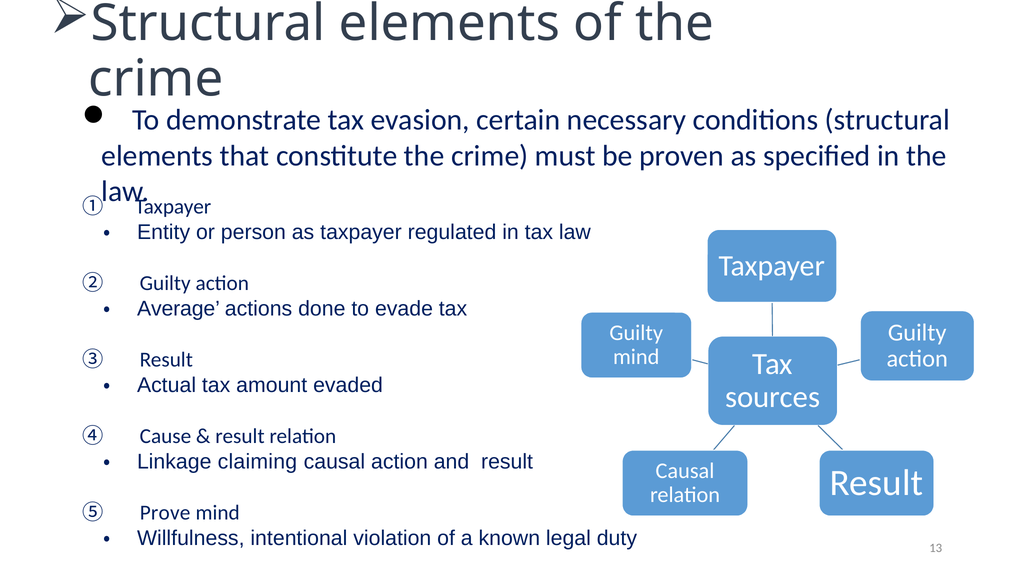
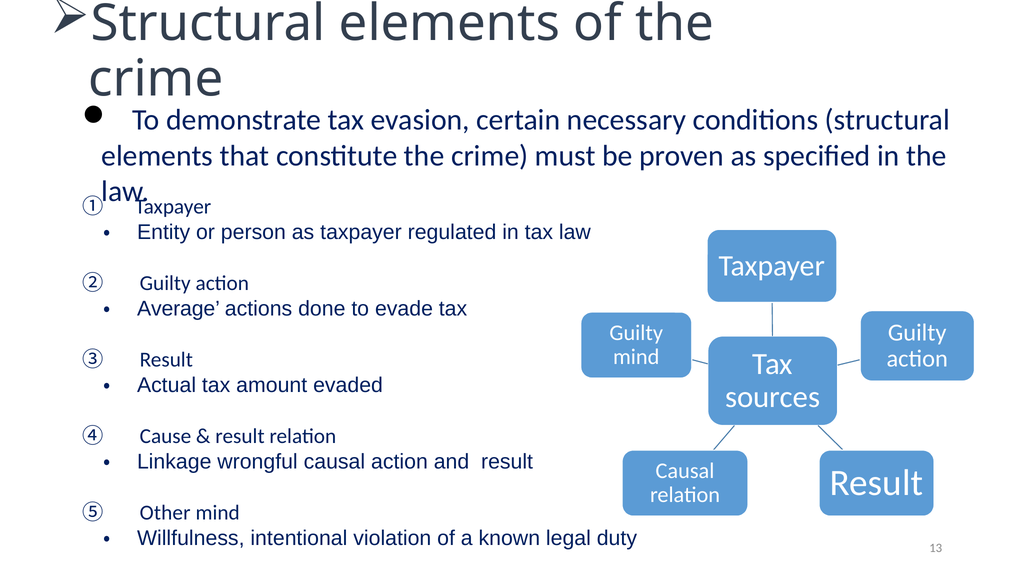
claiming: claiming -> wrongful (258, 462)
Prove: Prove -> Other (165, 513)
